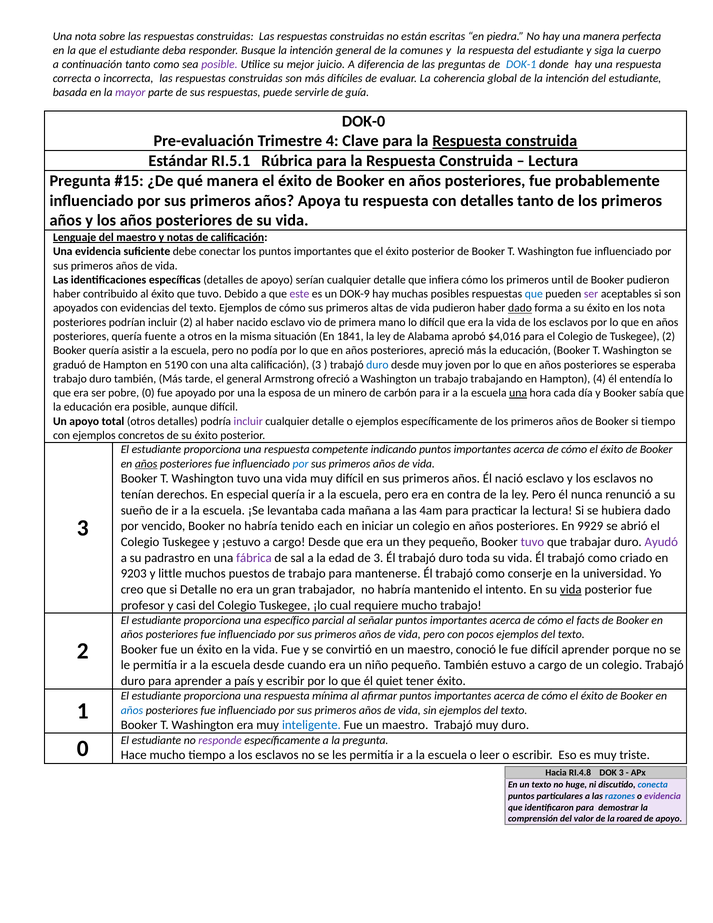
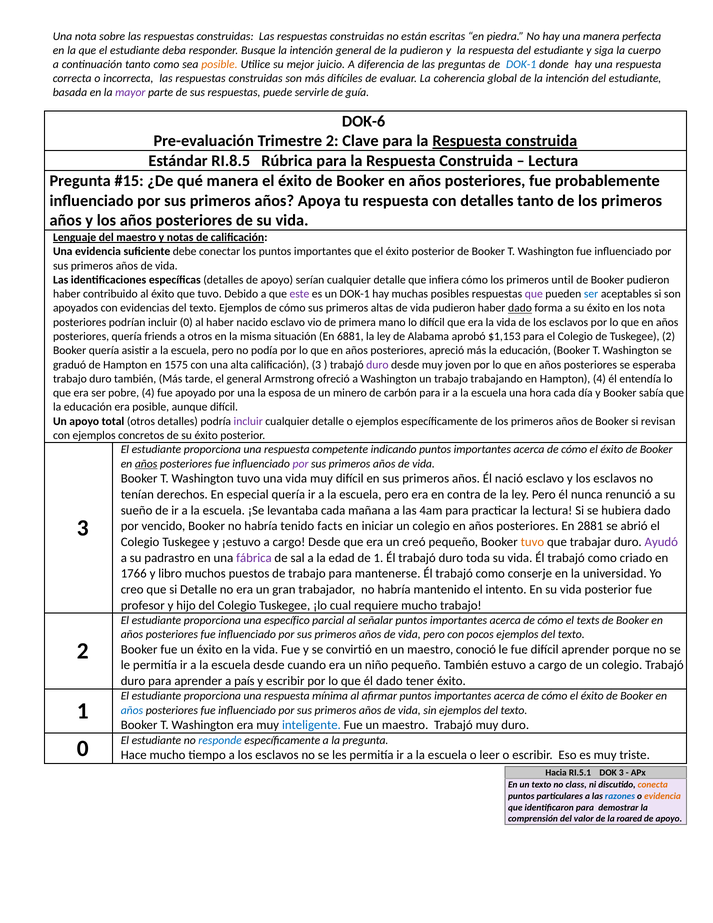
la comunes: comunes -> pudieron (422, 50)
posible colour: purple -> orange (219, 64)
DOK-0: DOK-0 -> DOK-6 (364, 121)
Trimestre 4: 4 -> 2 (332, 141)
RI.5.1: RI.5.1 -> RI.8.5 (231, 161)
un DOK-9: DOK-9 -> DOK-1 (355, 294)
que colour: blue -> purple (534, 294)
ser colour: purple -> blue (591, 294)
incluir 2: 2 -> 0 (186, 322)
fuente: fuente -> friends (161, 336)
1841: 1841 -> 6881 (350, 336)
$4,016: $4,016 -> $1,153 (504, 336)
5190: 5190 -> 1575 (176, 365)
duro colour: blue -> purple (377, 365)
pobre 0: 0 -> 4 (148, 393)
una underline: present -> none (518, 393)
si tiempo: tiempo -> revisan (658, 421)
por colour: blue -> purple (300, 464)
each: each -> facts (330, 526)
9929: 9929 -> 2881 (590, 526)
they: they -> creó (414, 542)
tuvo colour: purple -> orange (532, 542)
de 3: 3 -> 1 (378, 558)
9203: 9203 -> 1766 (134, 573)
little: little -> libro (170, 573)
vida underline: present -> none (571, 589)
casi: casi -> hijo (186, 605)
facts: facts -> texts (588, 620)
él quiet: quiet -> dado (389, 681)
responde colour: purple -> blue (220, 740)
RI.4.8: RI.4.8 -> RI.5.1 (580, 772)
huge: huge -> class (576, 784)
conecta colour: blue -> orange (653, 784)
evidencia colour: purple -> orange (663, 796)
